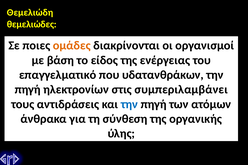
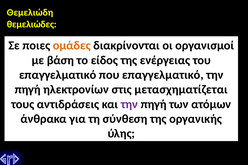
που υδατανθράκων: υδατανθράκων -> επαγγελματικό (163, 75)
συμπεριλαμβάνει: συμπεριλαμβάνει -> μετασχηματίζεται (181, 90)
την colour: blue -> purple (129, 104)
